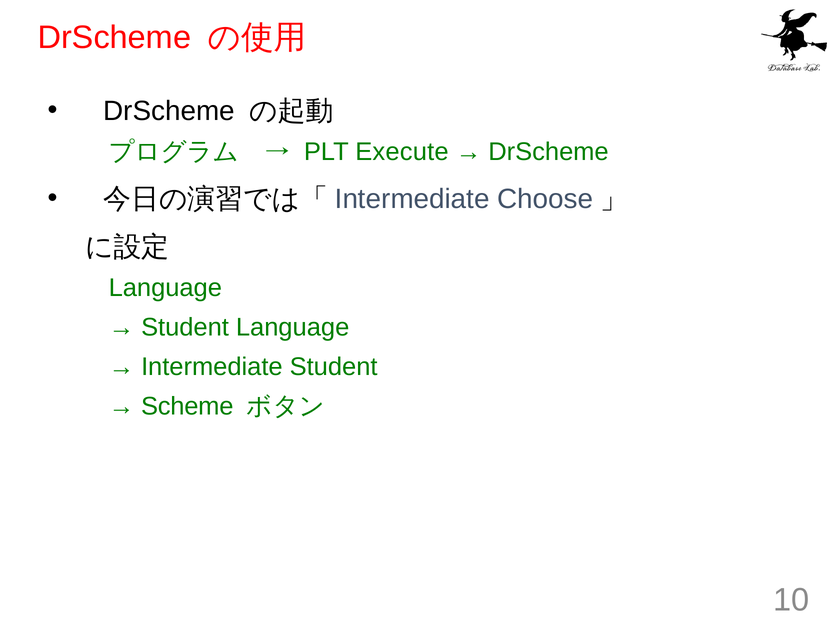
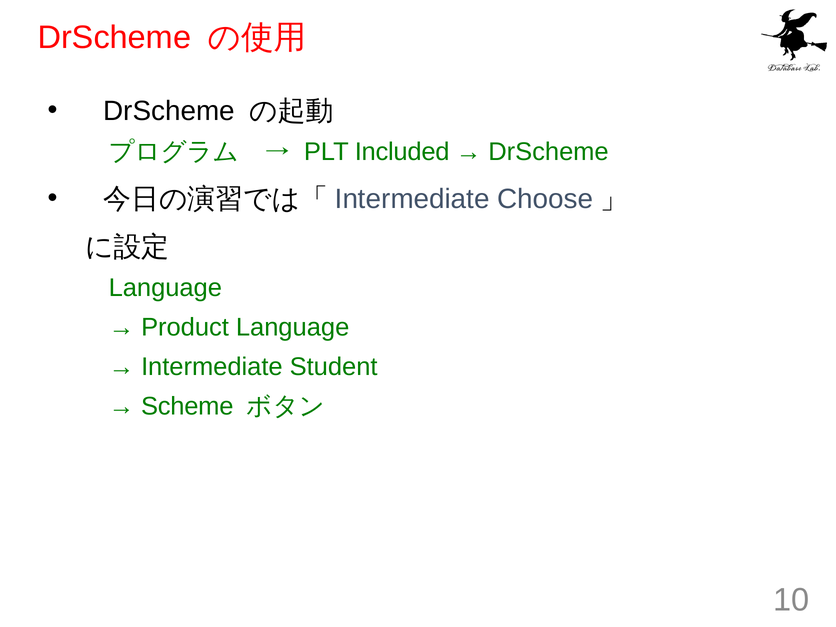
Execute: Execute -> Included (402, 152)
Student: Student -> Product (185, 327)
